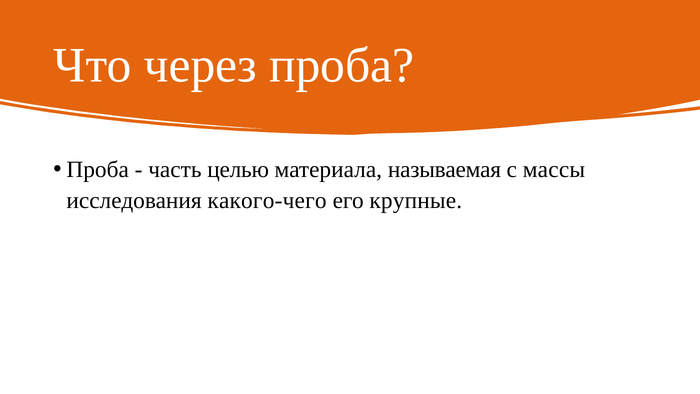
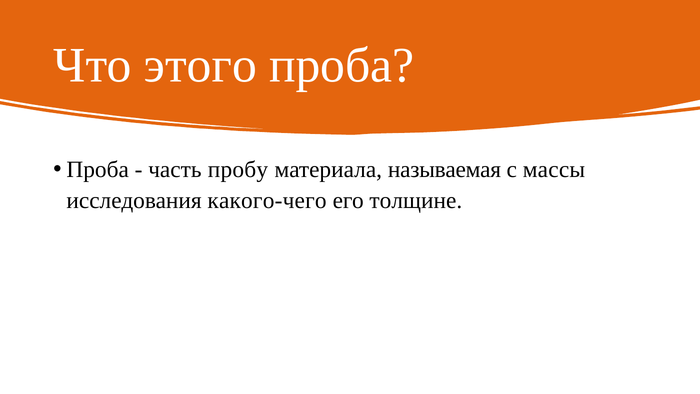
через: через -> этого (200, 65)
целью: целью -> пробу (238, 170)
крупные: крупные -> толщине (416, 200)
